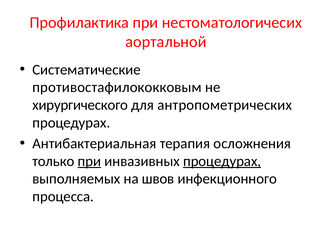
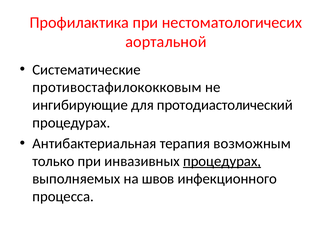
хирургического: хирургического -> ингибирующие (80, 105)
антропометрических: антропометрических -> протодиастолический (225, 105)
осложнения: осложнения -> возможным (252, 143)
при underline: present -> none (89, 161)
